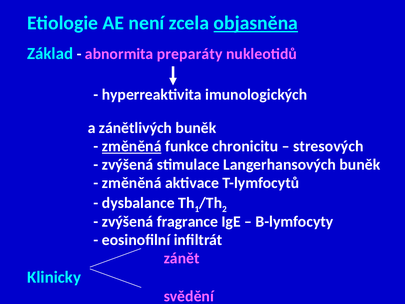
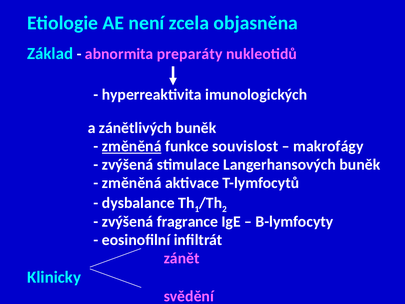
objasněna underline: present -> none (256, 23)
chronicitu: chronicitu -> souvislost (245, 146)
stresových: stresových -> makrofágy (328, 146)
